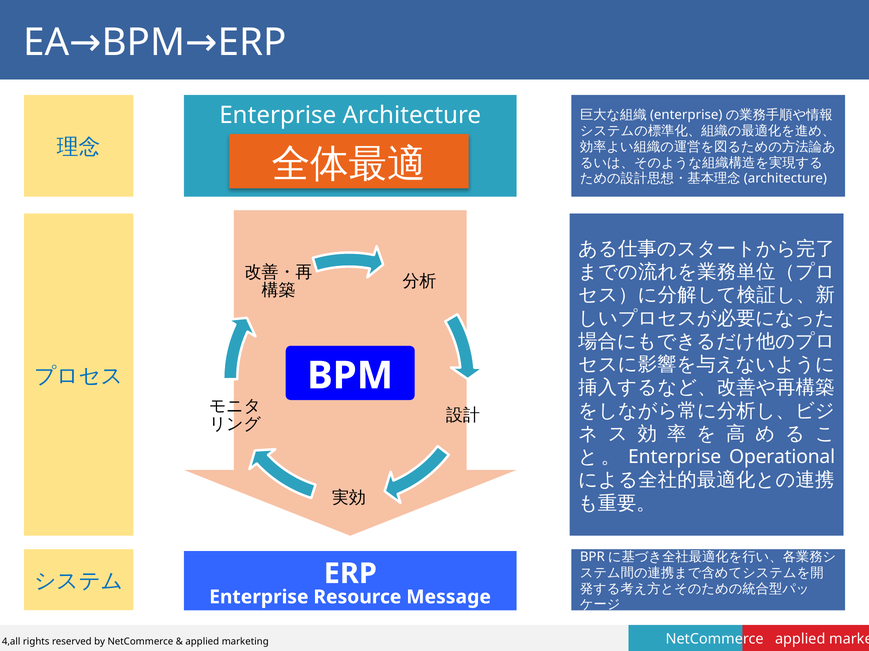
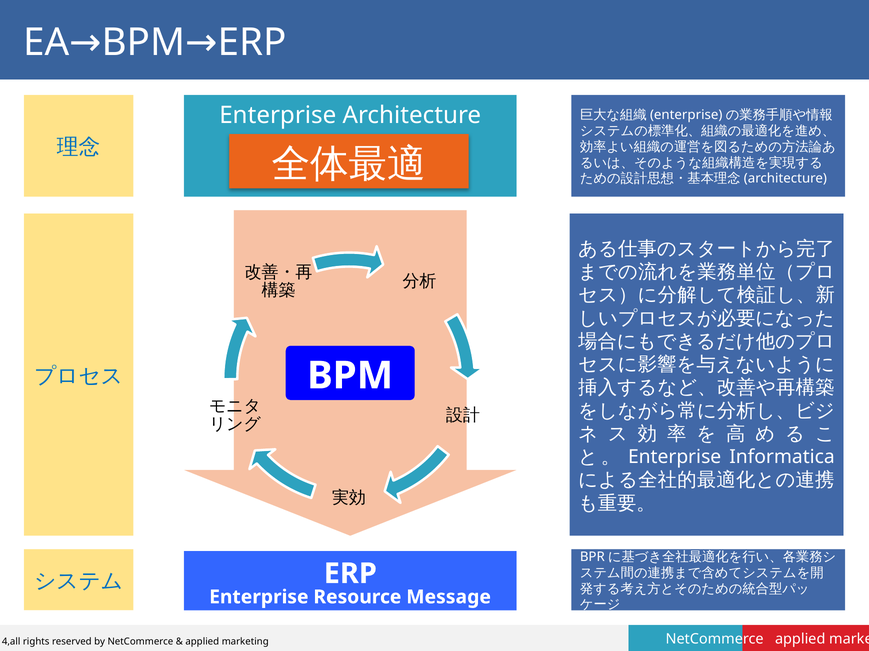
Operational: Operational -> Informatica (782, 457)
